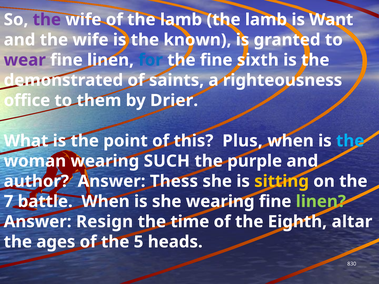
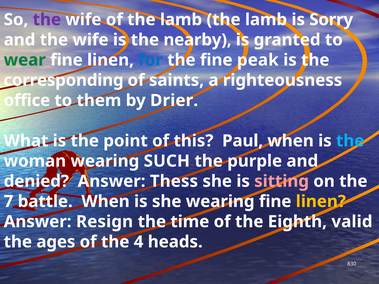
Want: Want -> Sorry (331, 20)
known: known -> nearby (198, 40)
wear colour: purple -> green (25, 60)
sixth: sixth -> peak (258, 60)
demonstrated: demonstrated -> corresponding (64, 80)
Plus: Plus -> Paul (243, 141)
author: author -> denied (36, 181)
sitting colour: yellow -> pink (282, 181)
linen colour: light green -> yellow (321, 202)
altar: altar -> valid (352, 222)
5: 5 -> 4 (139, 242)
